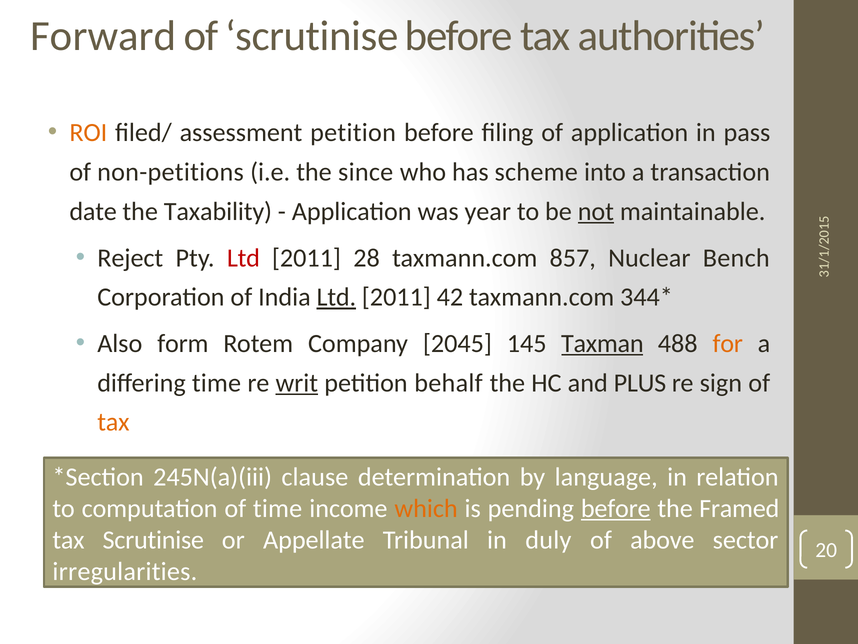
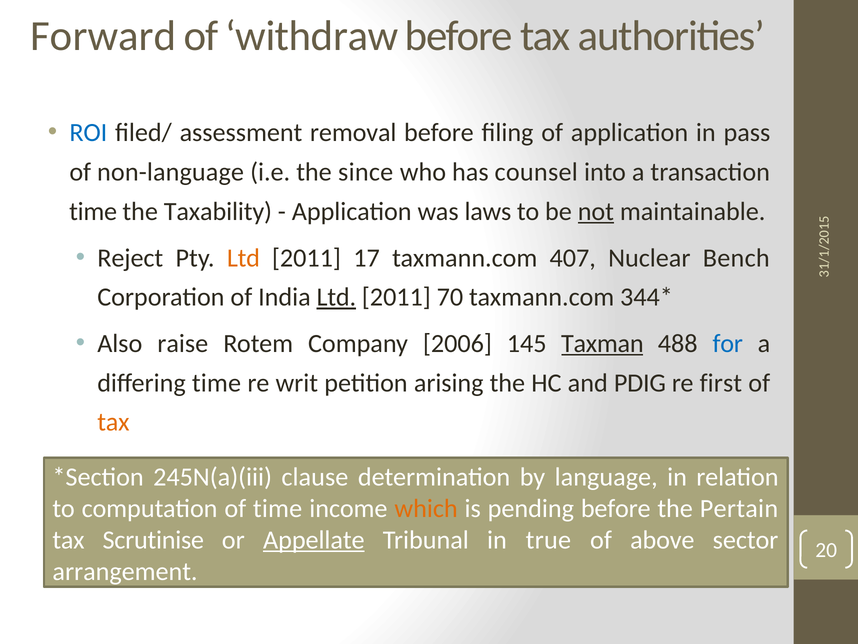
of scrutinise: scrutinise -> withdraw (312, 36)
ROI colour: orange -> blue (88, 133)
assessment petition: petition -> removal (353, 133)
non-petitions: non-petitions -> non-language (171, 172)
scheme: scheme -> counsel (536, 172)
date: date -> time (93, 211)
year: year -> laws (488, 211)
Ltd colour: red -> orange (243, 258)
28: 28 -> 17 (367, 258)
857: 857 -> 407 (573, 258)
42: 42 -> 70 (450, 297)
form: form -> raise (183, 343)
2045: 2045 -> 2006 (457, 343)
for colour: orange -> blue (728, 343)
writ underline: present -> none (297, 383)
behalf: behalf -> arising (449, 383)
PLUS: PLUS -> PDIG (640, 383)
sign: sign -> first (721, 383)
before underline: present -> none (616, 508)
Framed: Framed -> Pertain (739, 508)
Appellate underline: none -> present (314, 539)
duly: duly -> true (548, 539)
irregularities: irregularities -> arrangement (125, 571)
